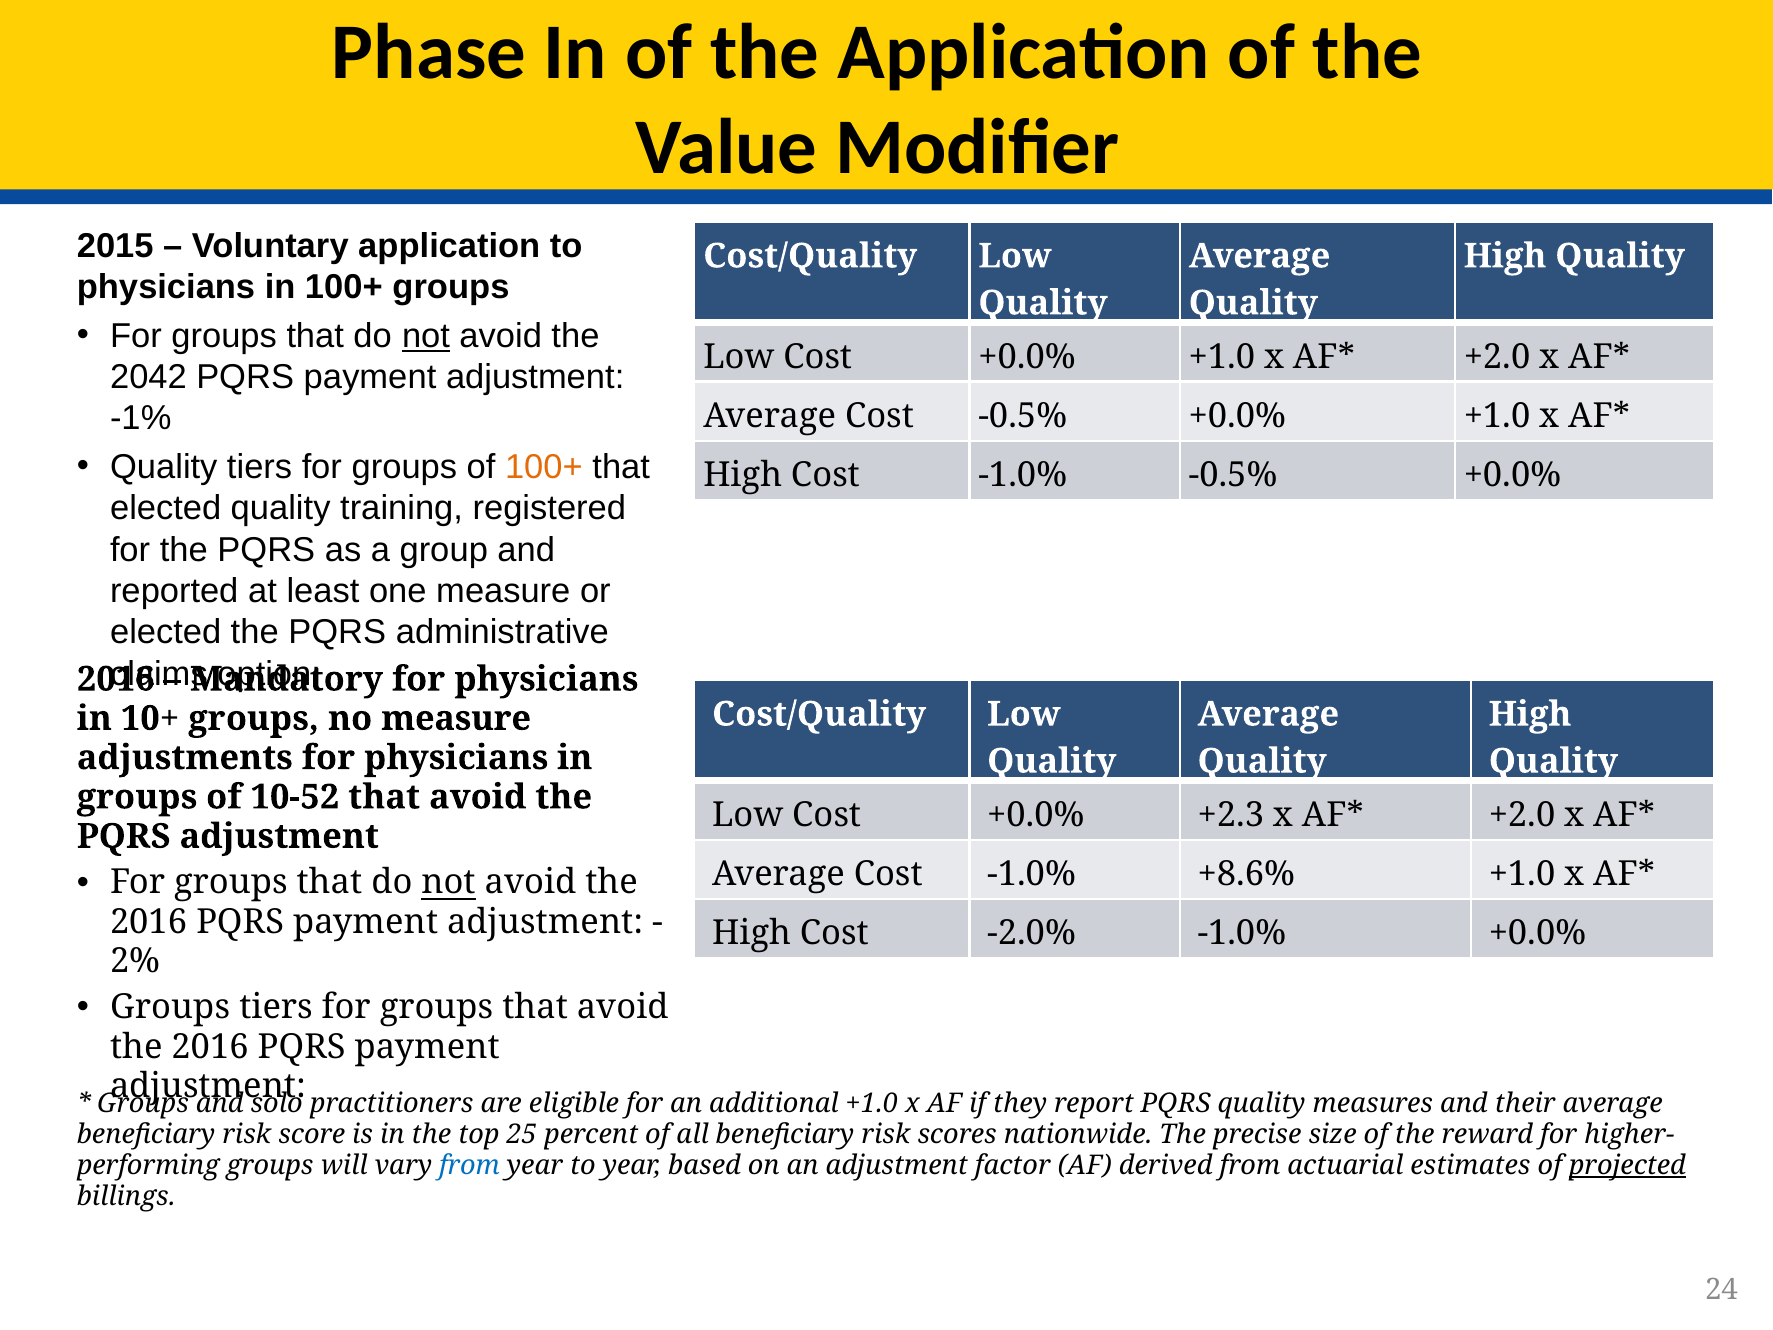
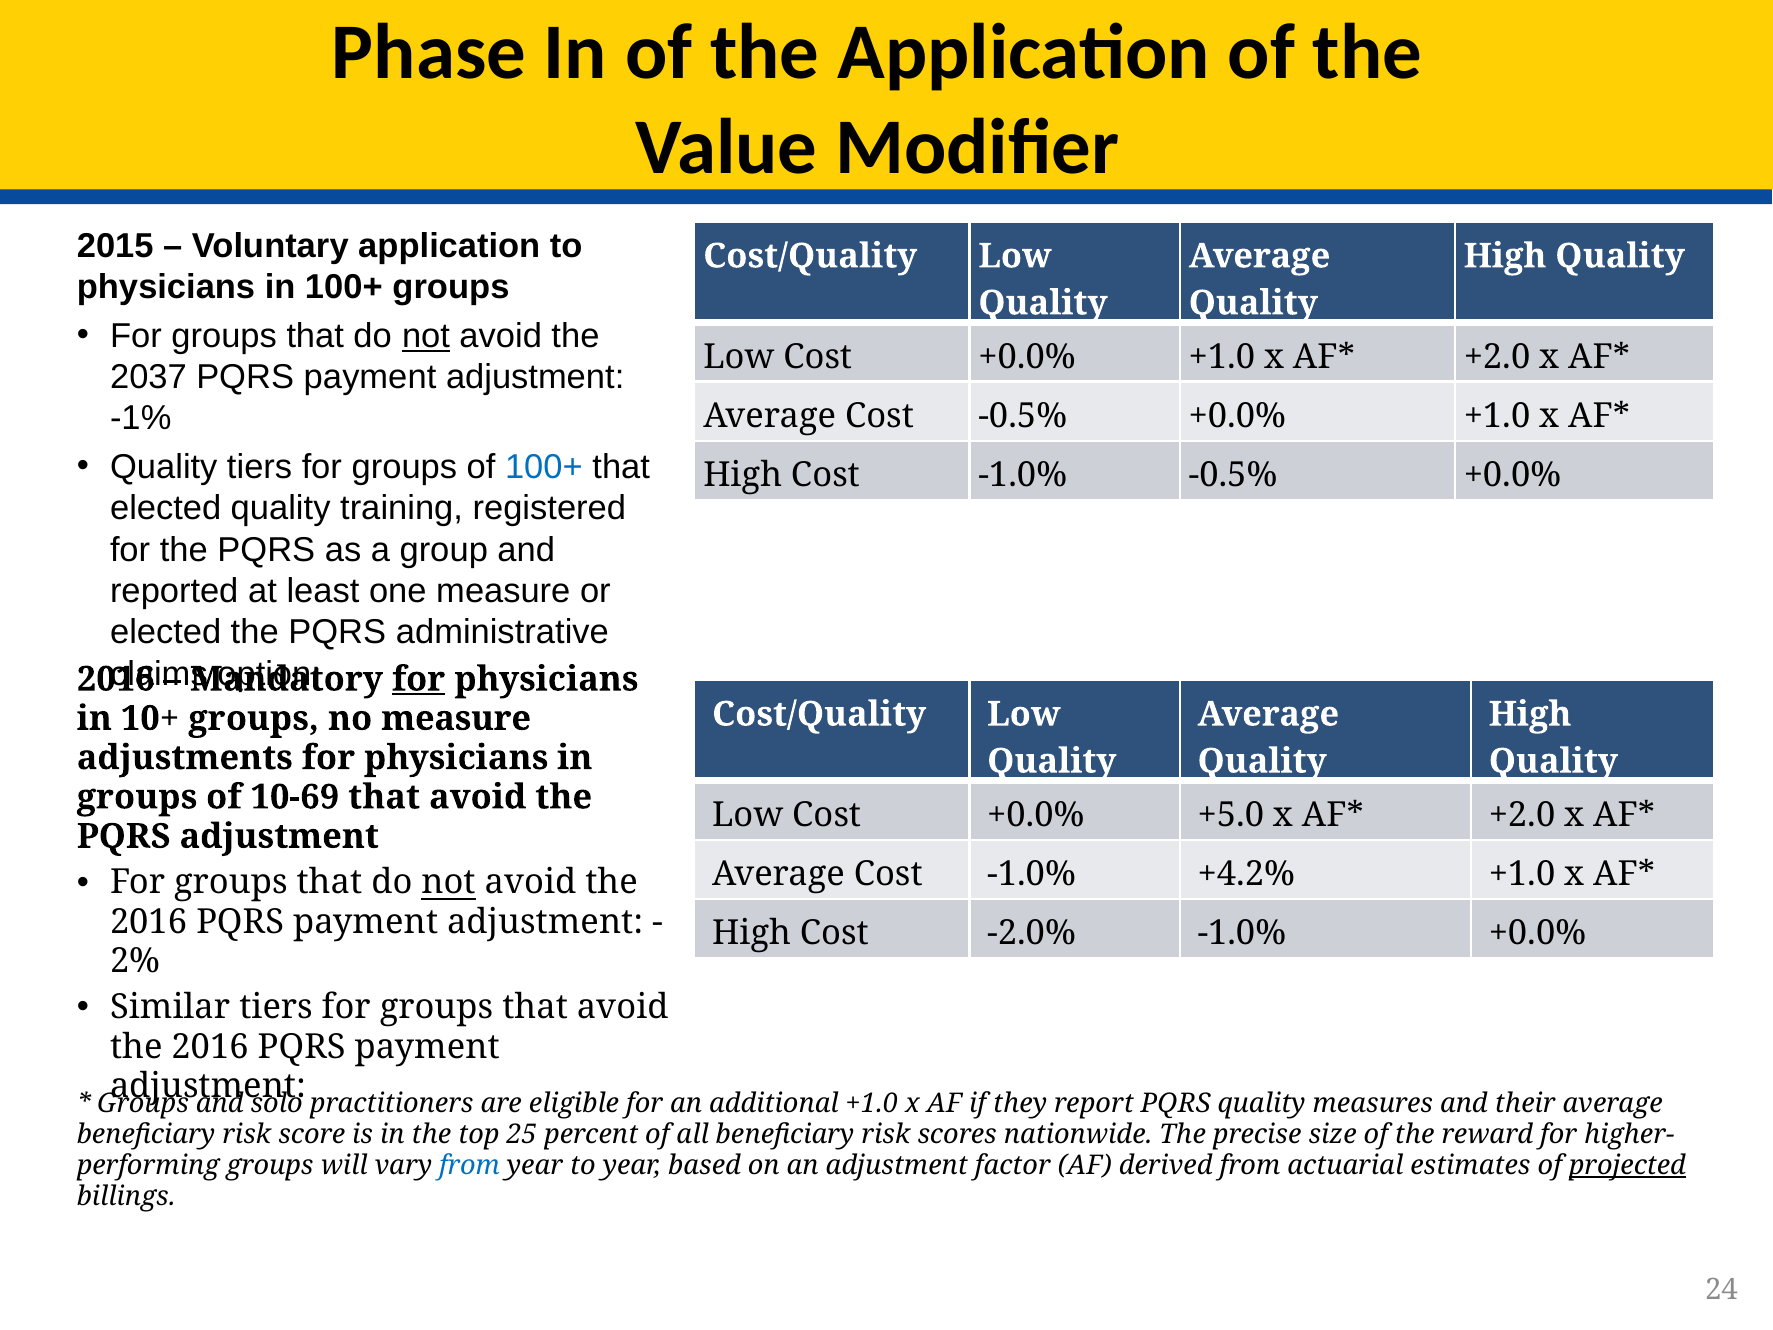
2042: 2042 -> 2037 (148, 377)
100+ colour: orange -> blue (544, 467)
for underline: none -> present (419, 679)
10-52: 10-52 -> 10-69 (295, 797)
+2.3: +2.3 -> +5.0 (1231, 815)
+8.6%: +8.6% -> +4.2% (1246, 874)
Groups: Groups -> Similar (170, 1007)
